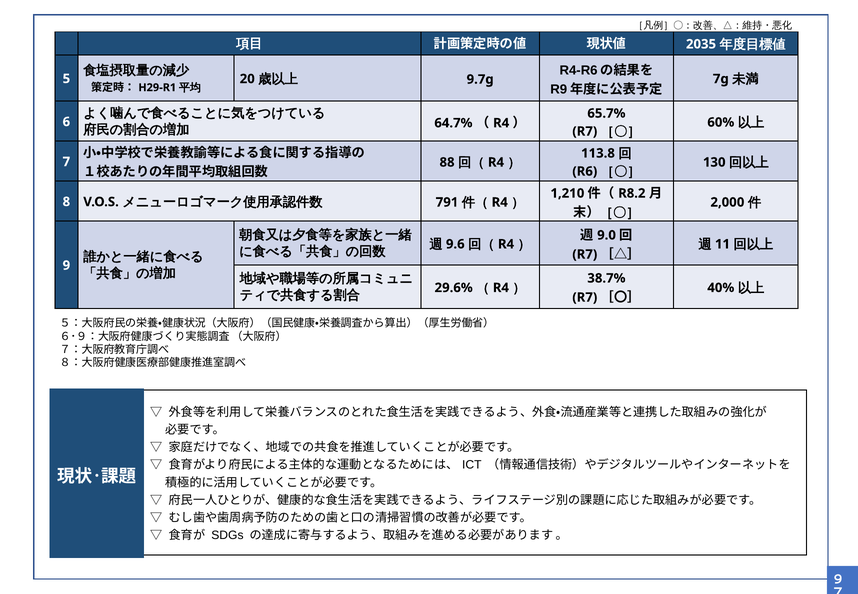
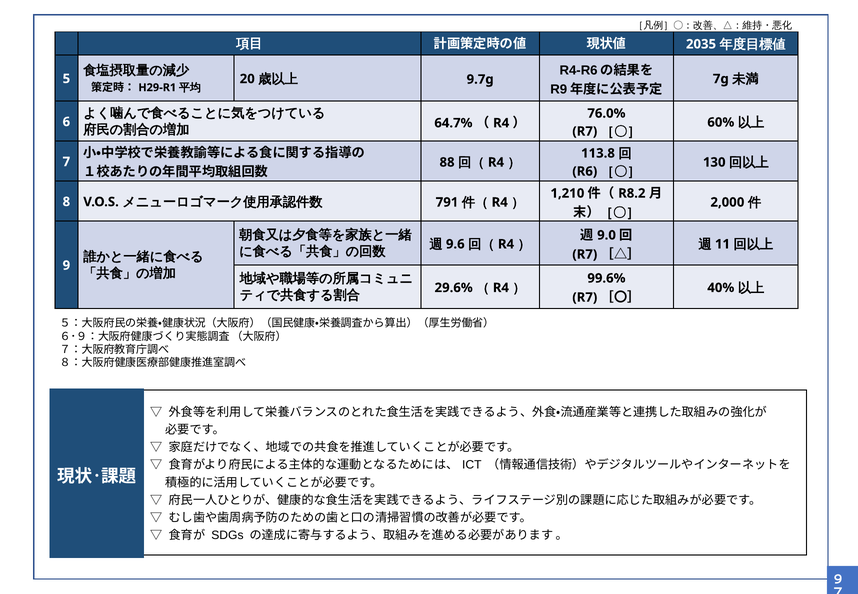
65.7%: 65.7% -> 76.0% (606, 113)
38.7%: 38.7% -> 99.6% (606, 278)
